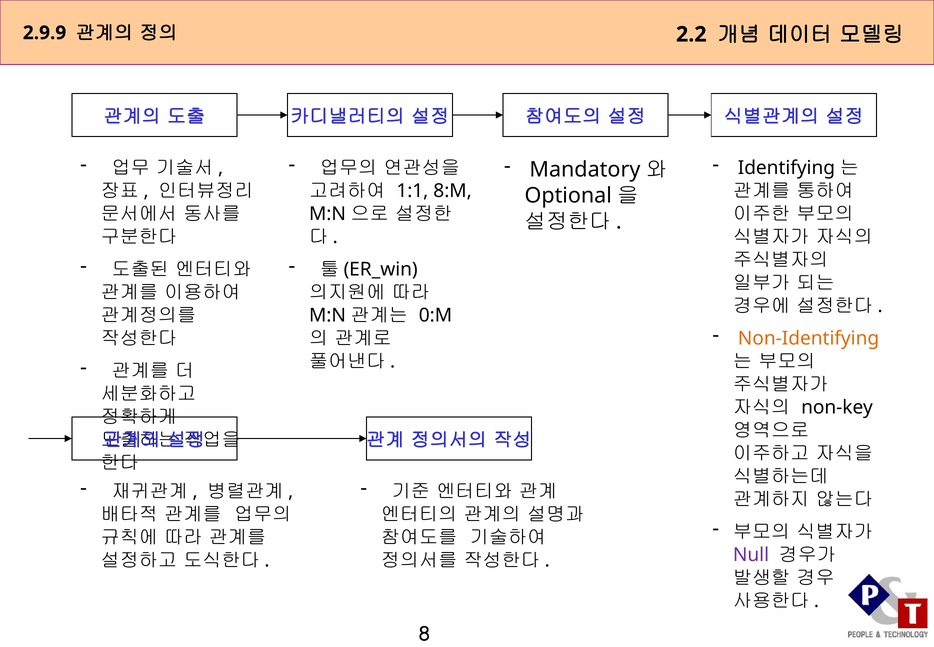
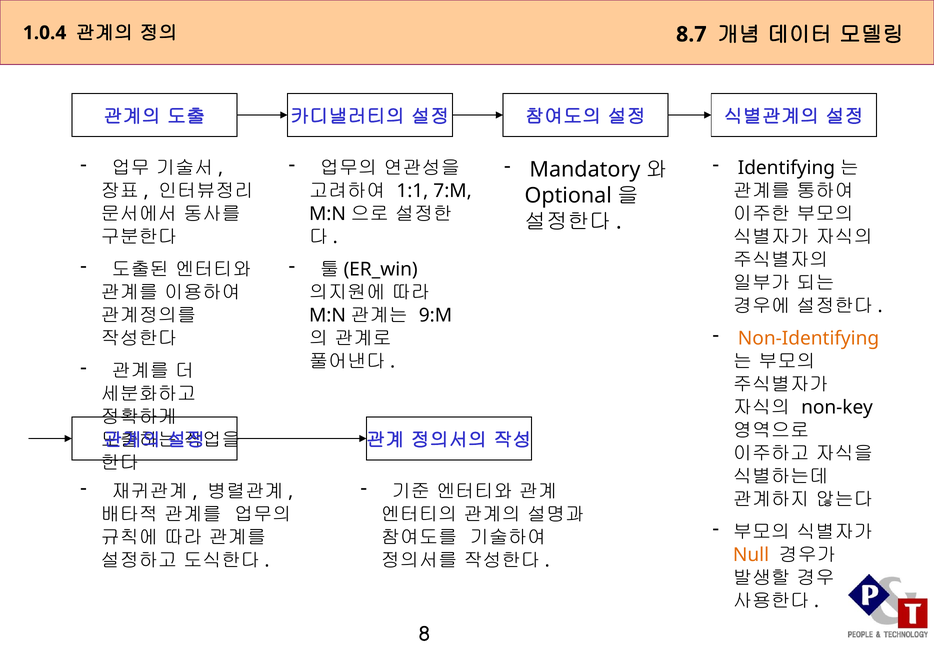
2.9.9: 2.9.9 -> 1.0.4 (45, 33)
2.2: 2.2 -> 8.7 (691, 34)
8:M: 8:M -> 7:M (453, 191)
0:M: 0:M -> 9:M (435, 315)
Null colour: purple -> orange (751, 555)
